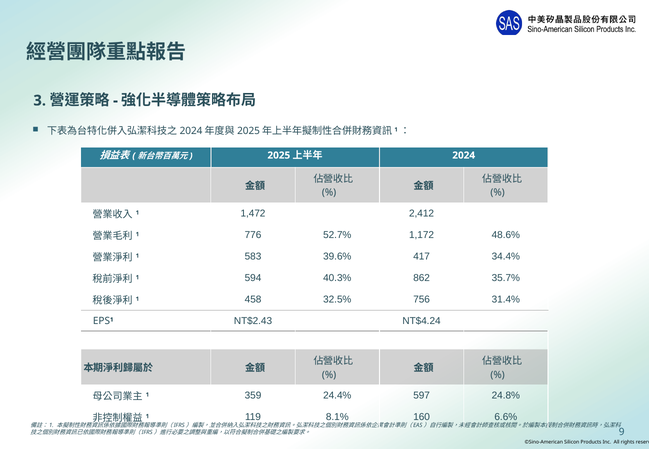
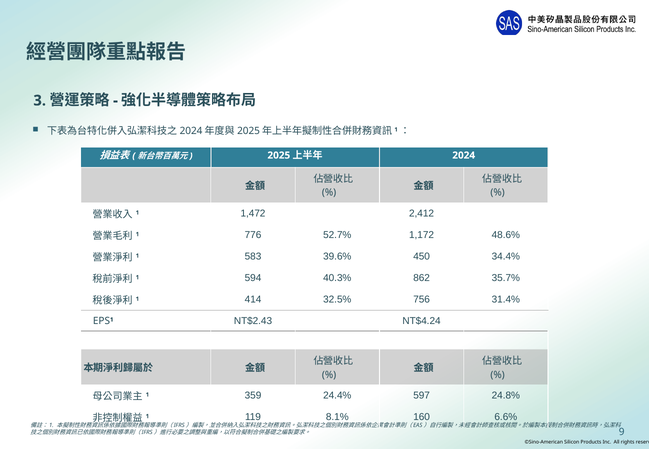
417: 417 -> 450 (422, 257)
458: 458 -> 414 (253, 300)
